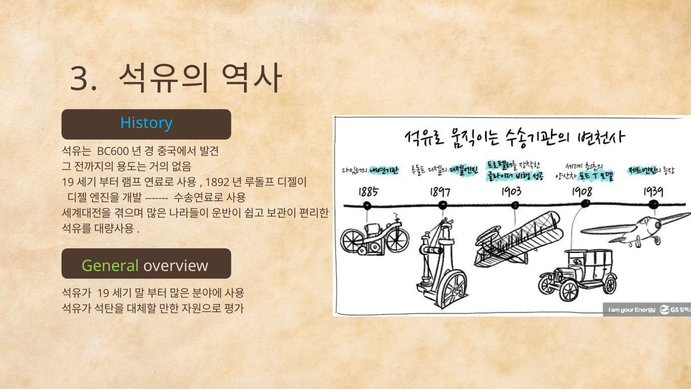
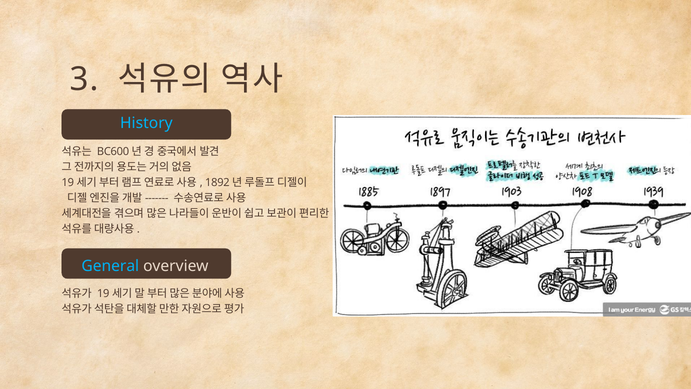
General colour: light green -> light blue (110, 266)
